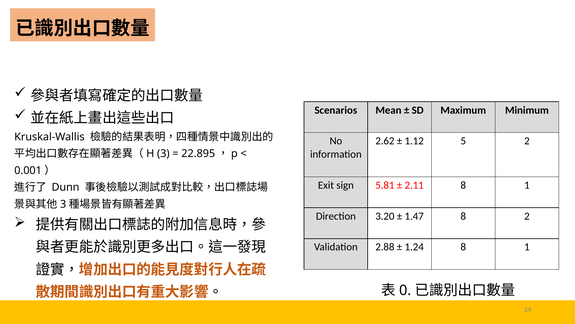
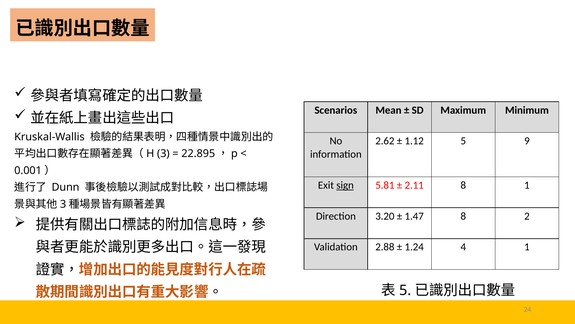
5 2: 2 -> 9 (527, 141)
sign underline: none -> present (345, 185)
1.24 8: 8 -> 4 (463, 247)
0: 0 -> 5 (405, 290)
